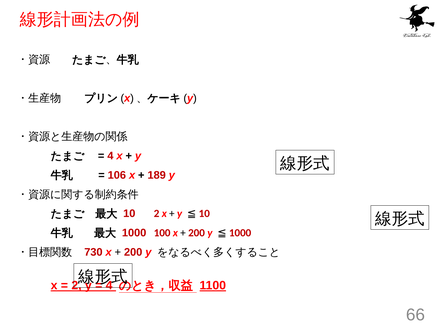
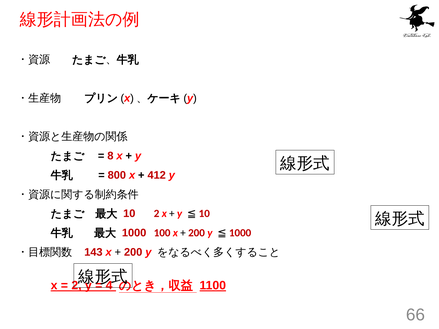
4: 4 -> 8 (110, 156)
106: 106 -> 800 (117, 175)
189: 189 -> 412 (157, 175)
730: 730 -> 143 (93, 252)
